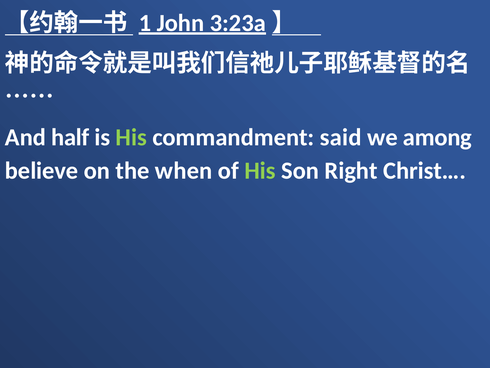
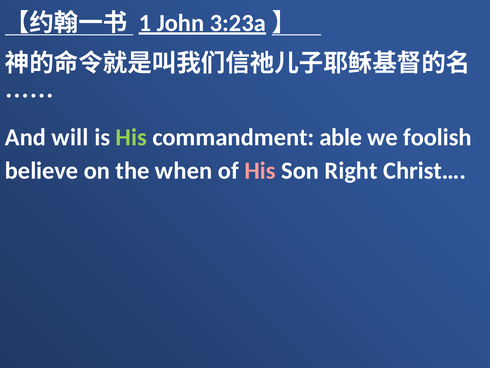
half: half -> will (70, 137)
said: said -> able (341, 137)
among: among -> foolish (437, 137)
His colour: light green -> pink (260, 171)
